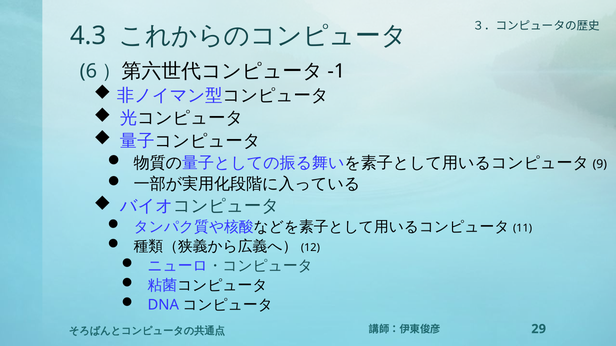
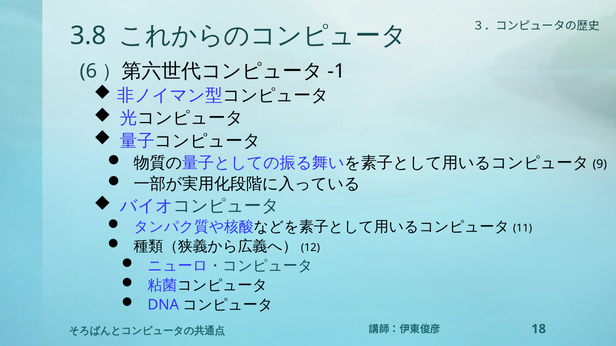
4.3: 4.3 -> 3.8 (88, 36)
29: 29 -> 18 (539, 329)
